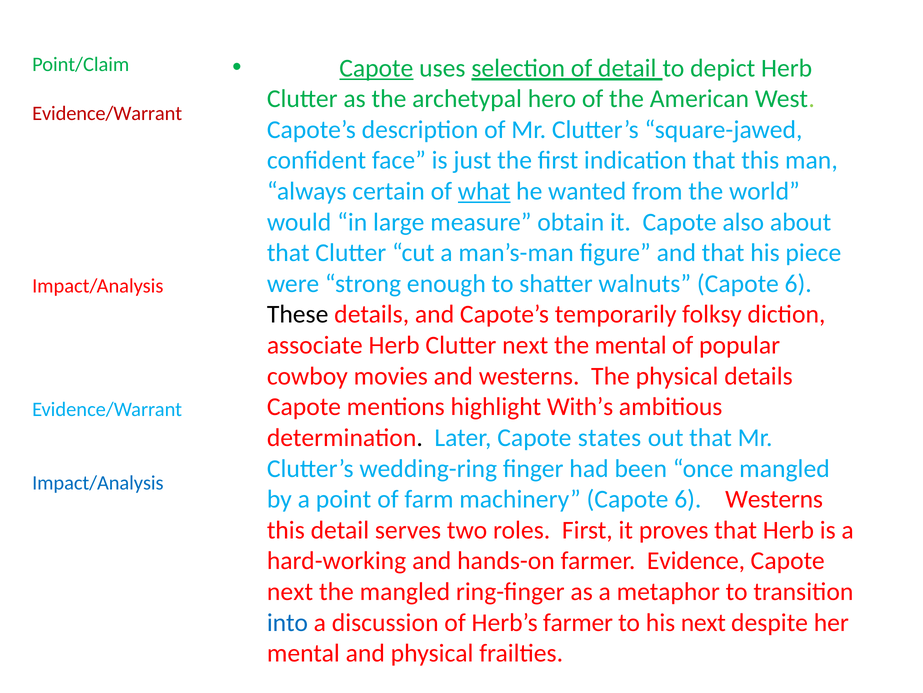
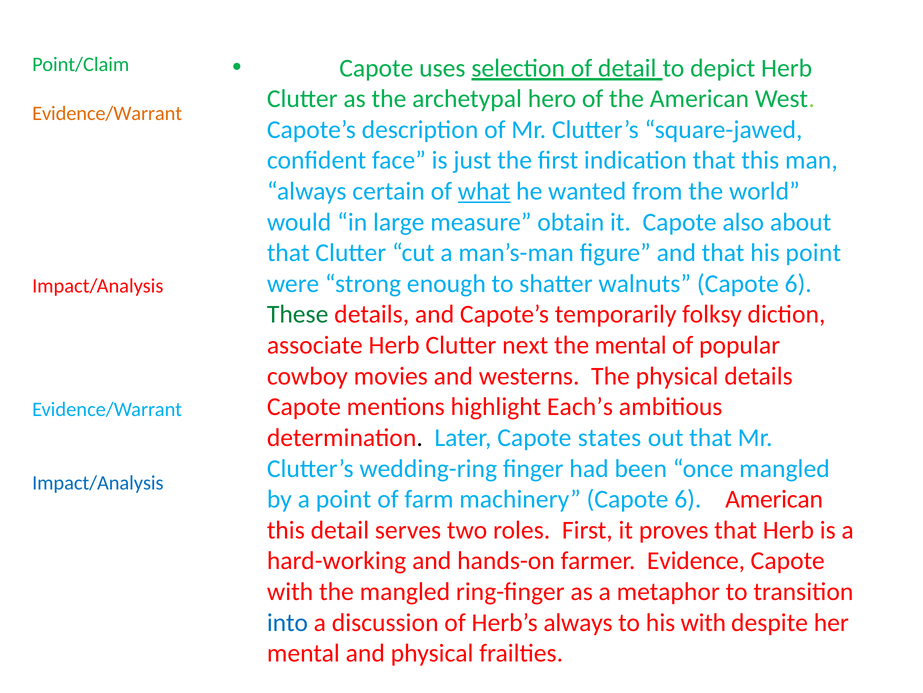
Capote underline: present -> none (376, 68)
Evidence/Warrant colour: red -> orange (107, 114)
his piece: piece -> point (813, 253)
These colour: black -> green (298, 314)
With’s: With’s -> Each’s (580, 407)
6 Westerns: Westerns -> American (774, 499)
next: next -> with (290, 591)
Herb’s farmer: farmer -> always (578, 622)
his next: next -> with (703, 622)
